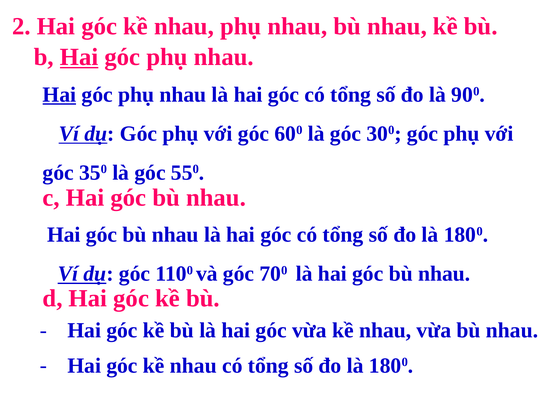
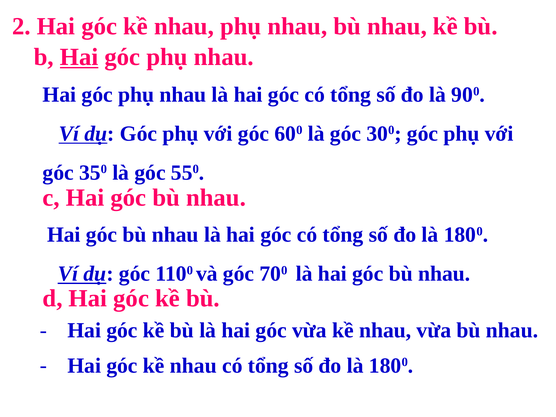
Hai underline: present -> none (59, 95)
